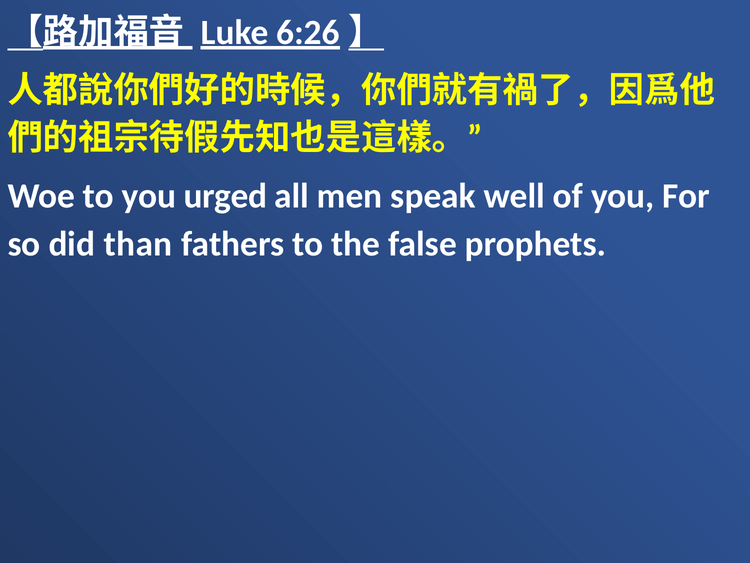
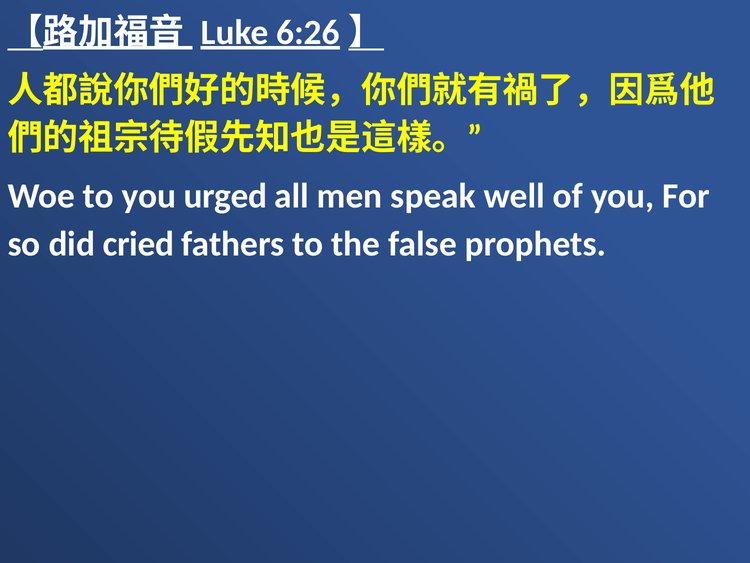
than: than -> cried (138, 244)
